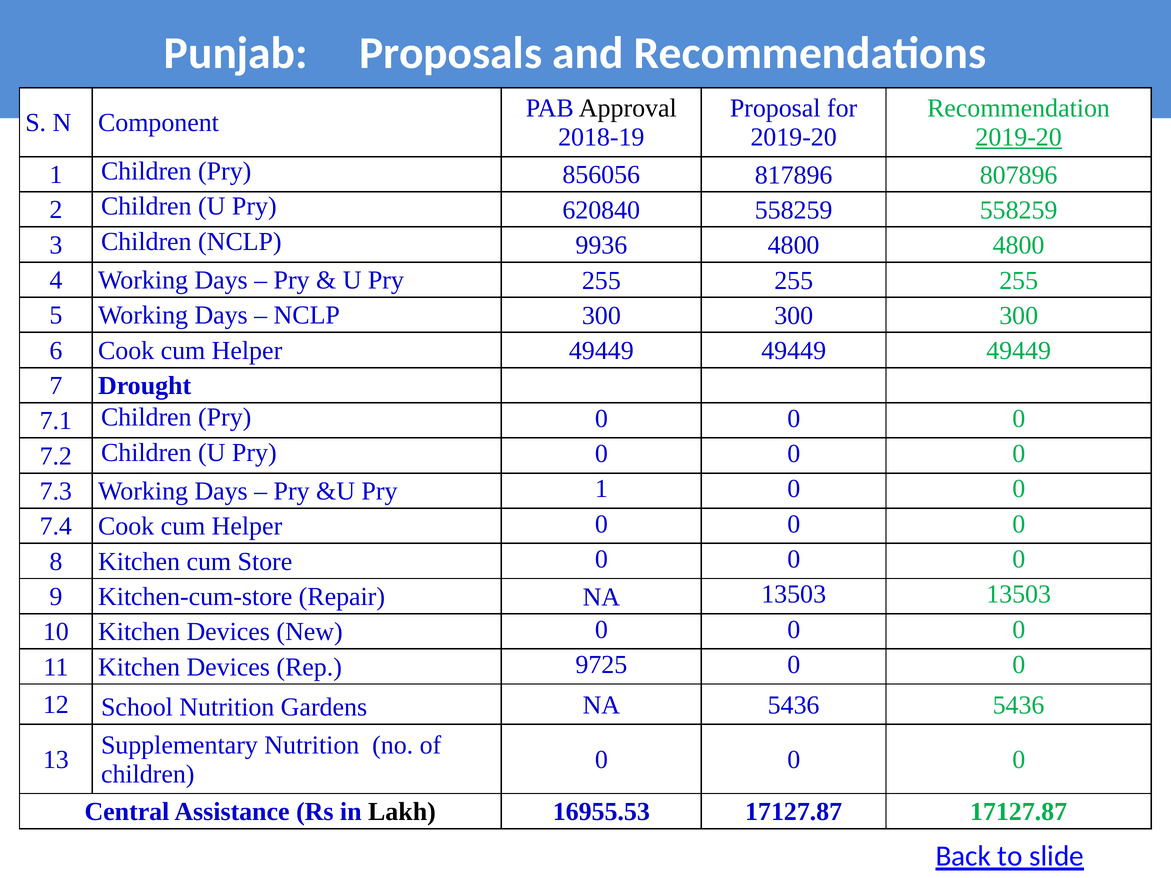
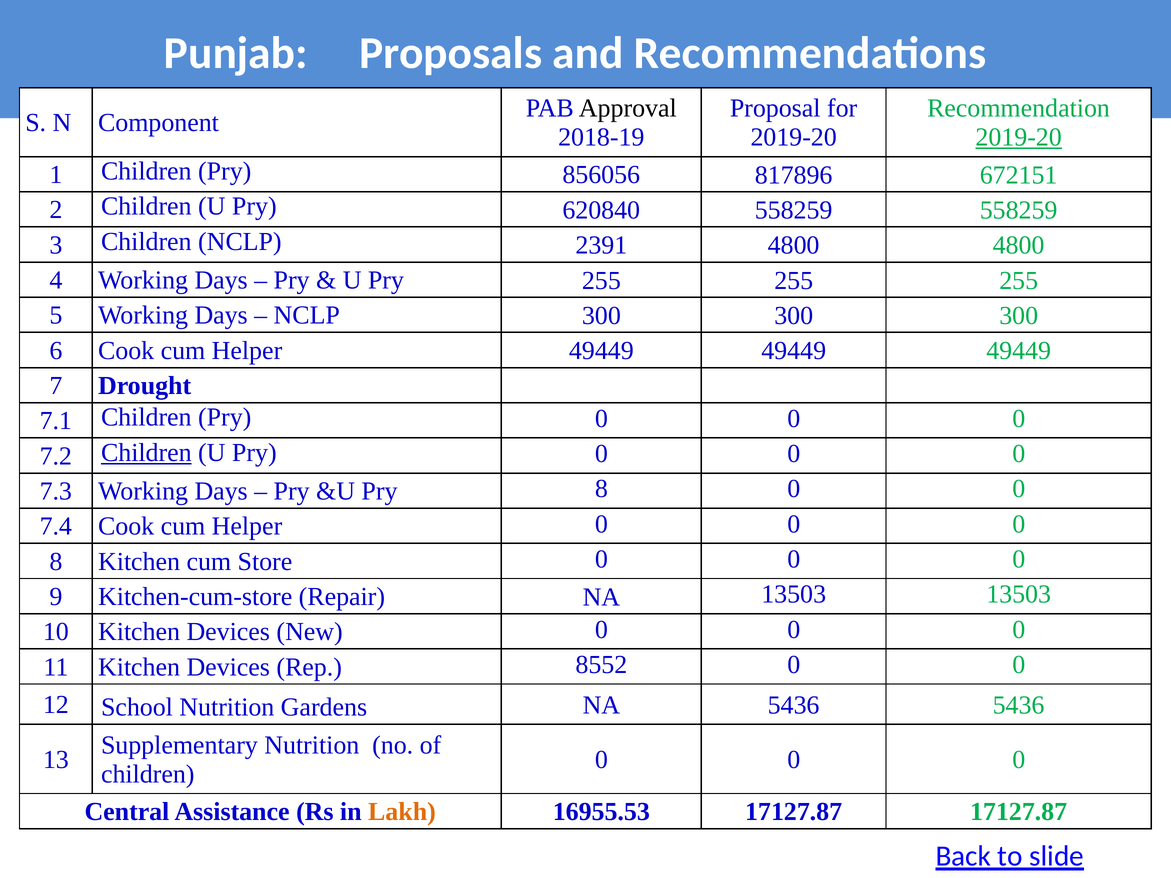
807896: 807896 -> 672151 (1019, 175)
9936: 9936 -> 2391 (601, 245)
Children underline: none -> present (146, 453)
Pry 1: 1 -> 8 (601, 489)
9725: 9725 -> 8552 (601, 665)
Lakh colour: black -> orange (402, 812)
